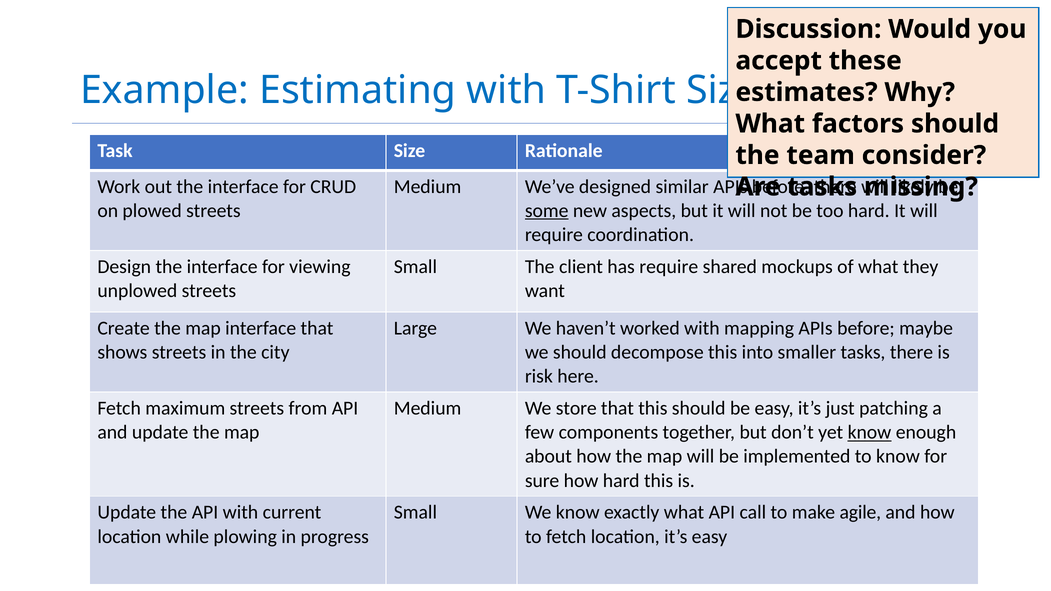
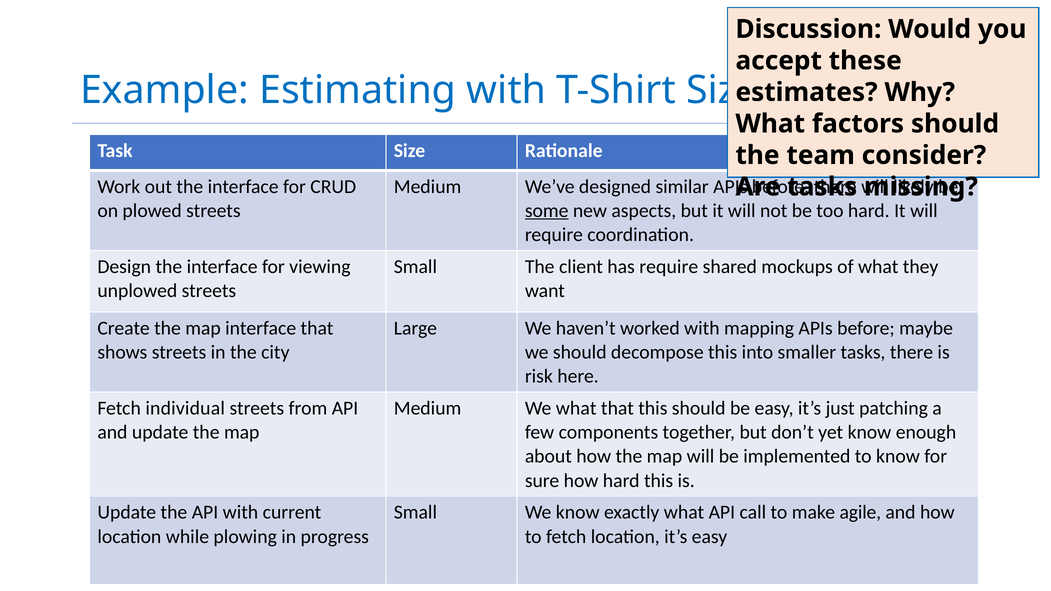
maximum: maximum -> individual (185, 409)
We store: store -> what (576, 409)
know underline: present -> none (869, 433)
